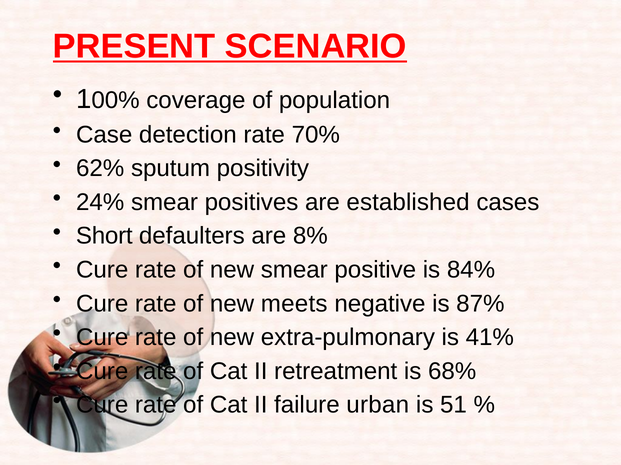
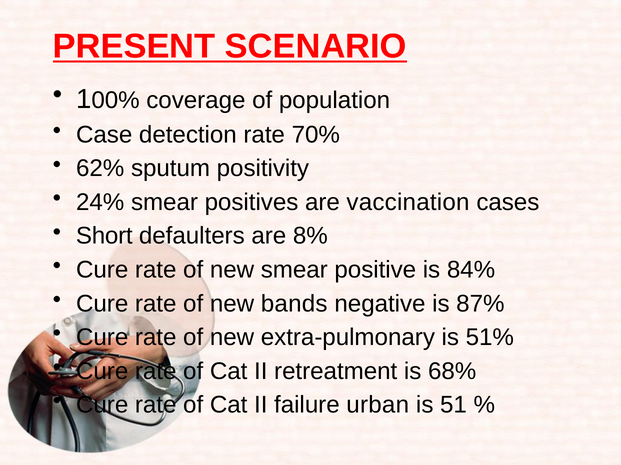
established: established -> vaccination (408, 203)
meets: meets -> bands (294, 304)
41%: 41% -> 51% (490, 338)
